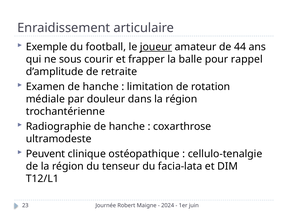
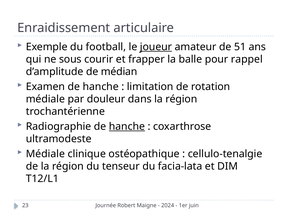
44: 44 -> 51 (240, 47)
retraite: retraite -> médian (119, 72)
hanche underline: none -> present (127, 126)
Peuvent: Peuvent -> Médiale (45, 154)
